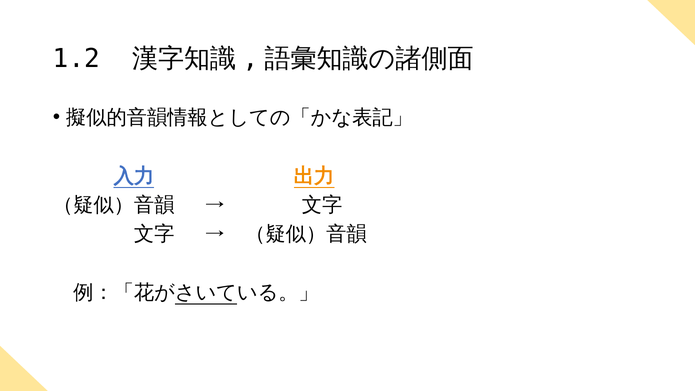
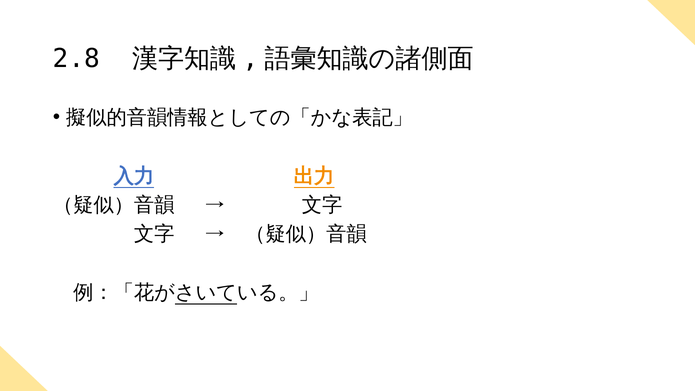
1.2: 1.2 -> 2.8 (77, 58)
